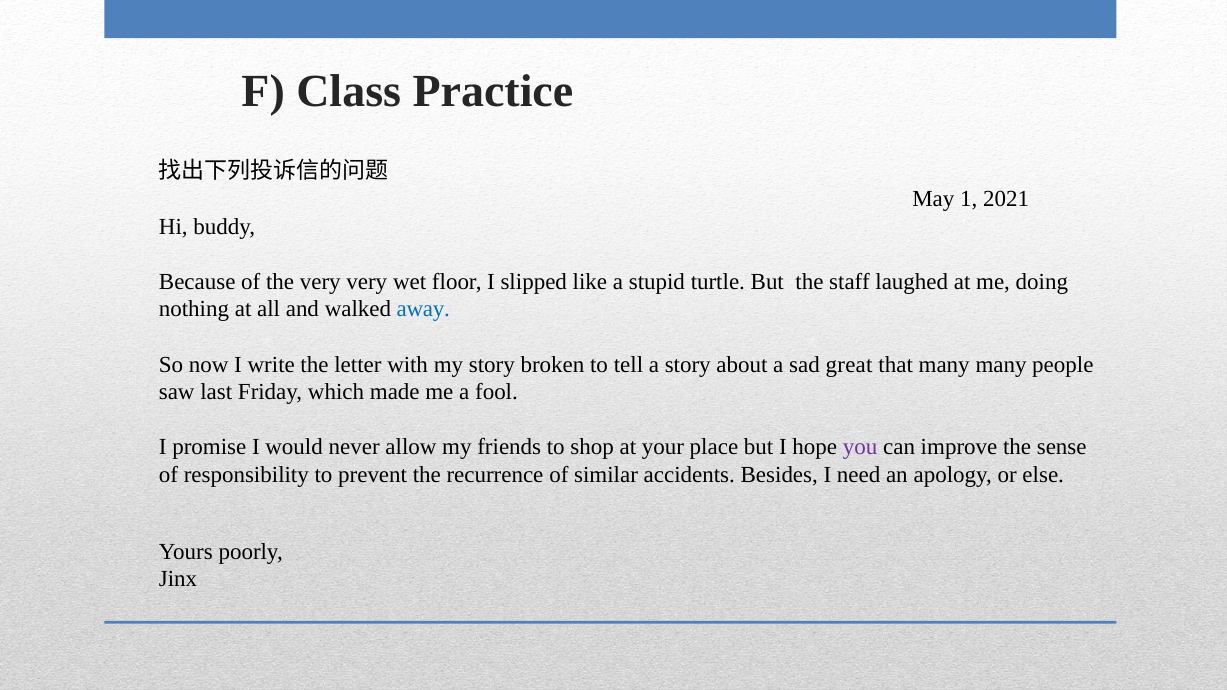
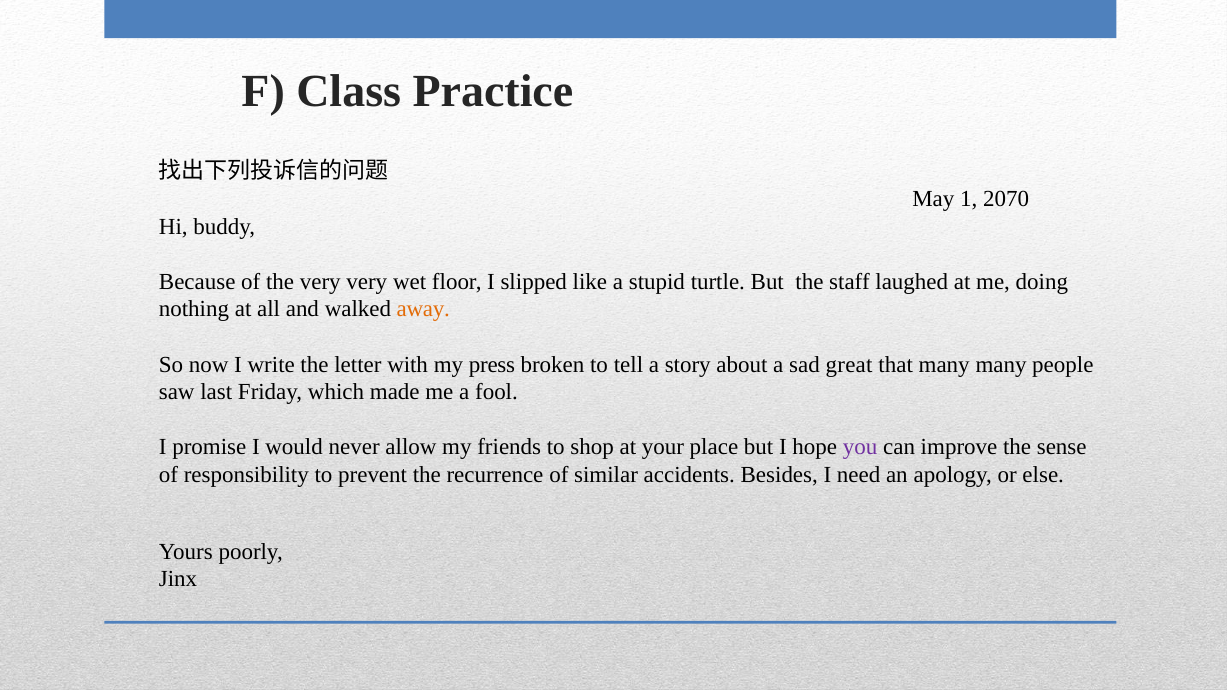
2021: 2021 -> 2070 (1006, 199)
away colour: blue -> orange (423, 309)
my story: story -> press (492, 365)
